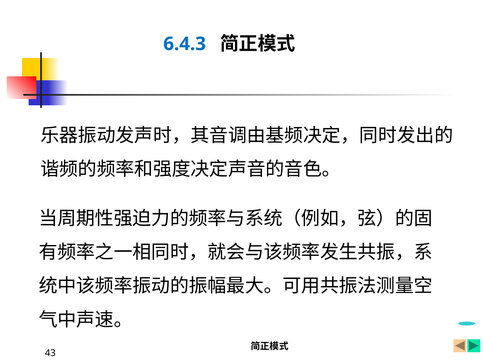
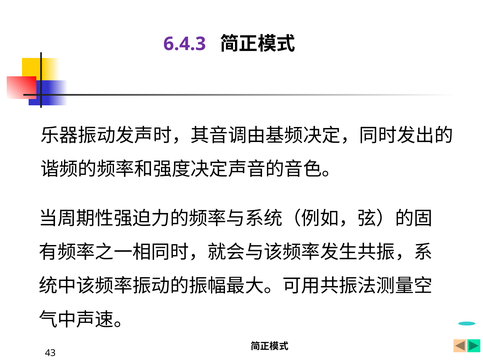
6.4.3 colour: blue -> purple (185, 44)
